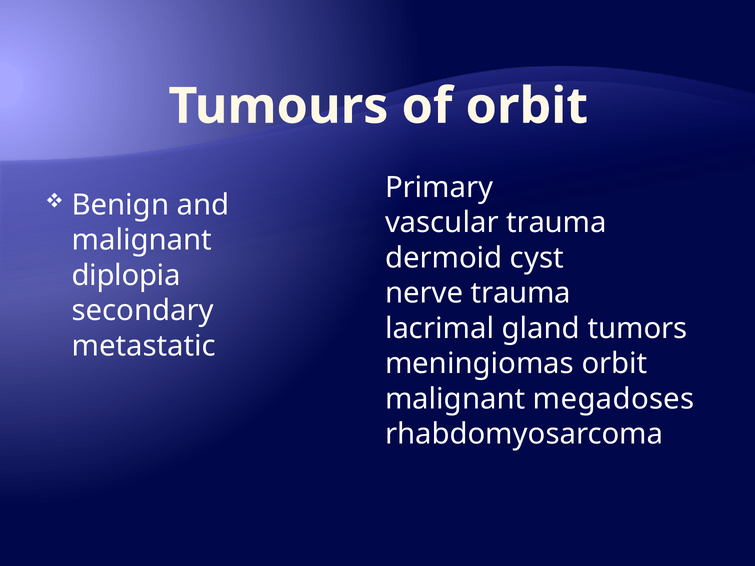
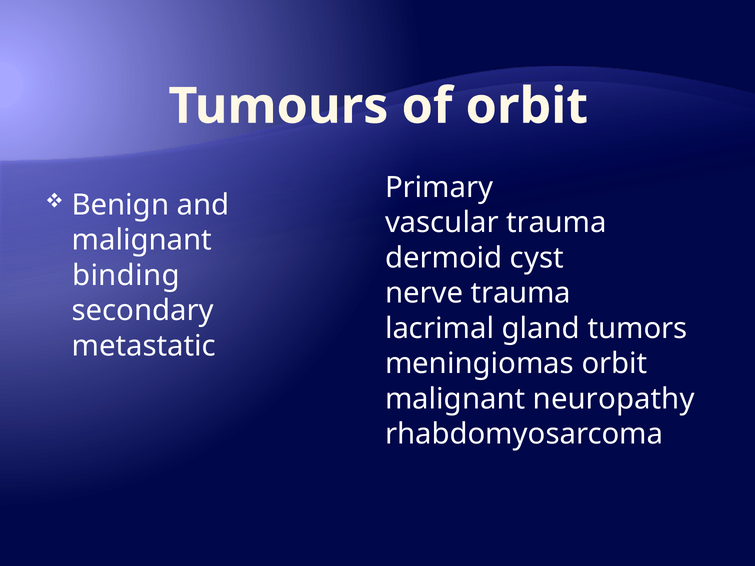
diplopia: diplopia -> binding (126, 276)
megadoses: megadoses -> neuropathy (614, 399)
